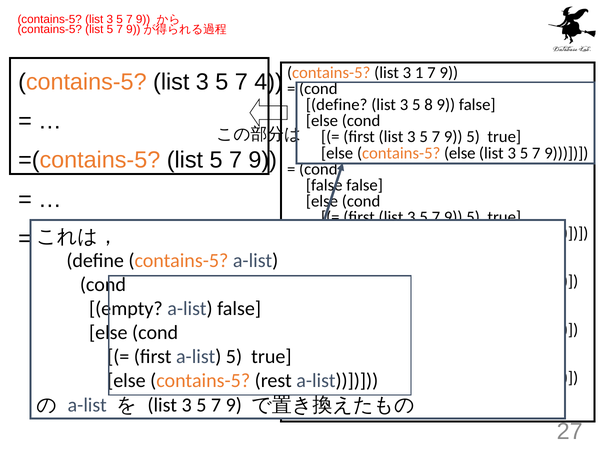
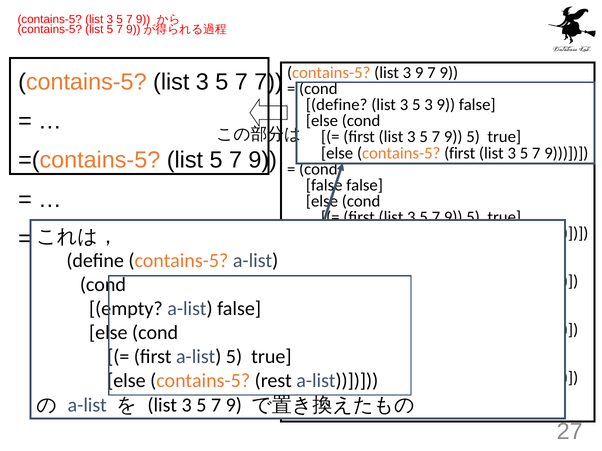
list 3 1: 1 -> 9 (419, 73)
7 4: 4 -> 7 (269, 82)
5 8: 8 -> 3 (429, 105)
contains-5 else: else -> first (460, 153)
